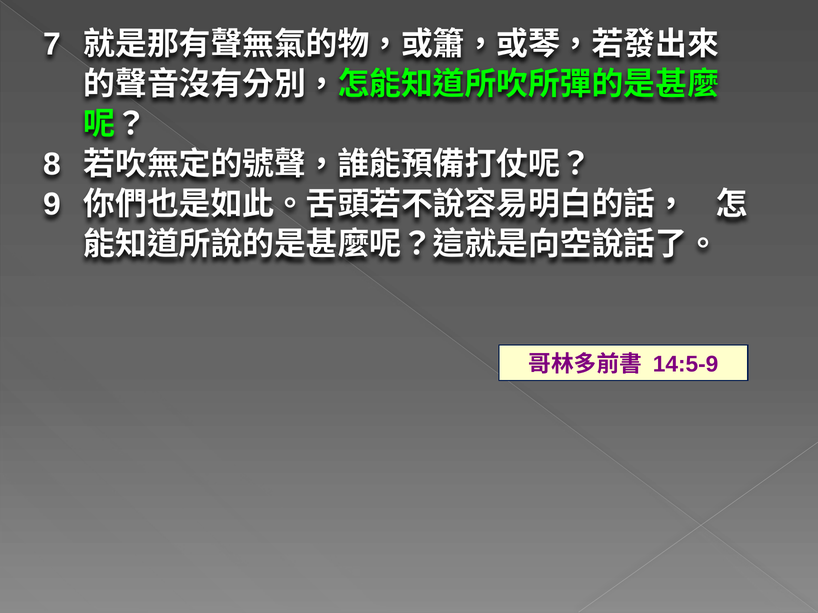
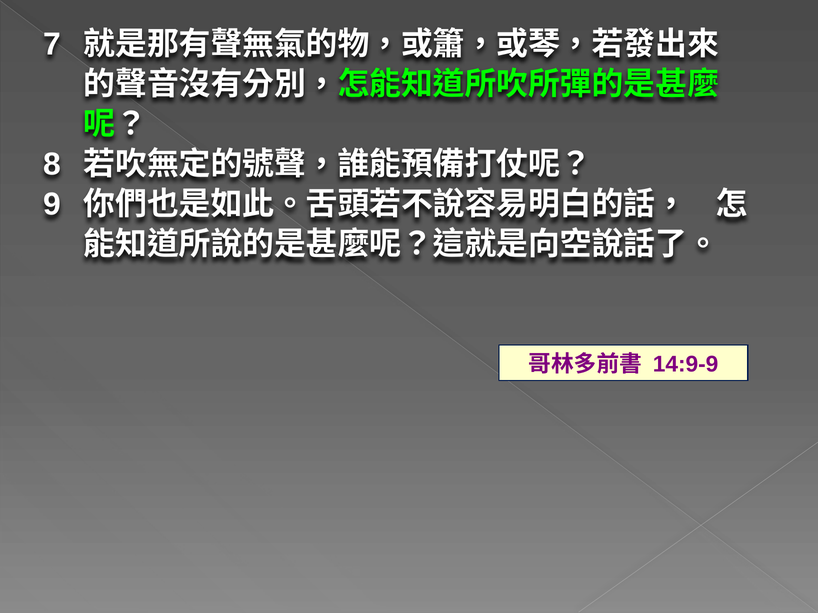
14:5-9: 14:5-9 -> 14:9-9 (686, 365)
